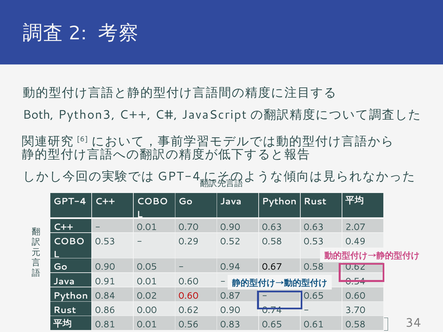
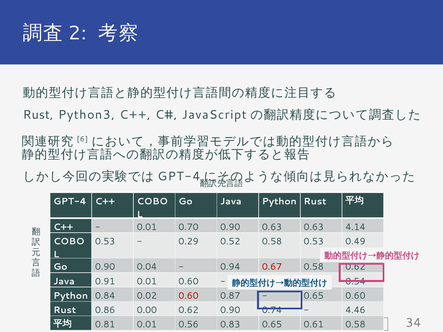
Both: Both -> Rust (38, 115)
2.07: 2.07 -> 4.14 (355, 227)
0.05: 0.05 -> 0.04 (147, 267)
0.67 colour: black -> red (272, 267)
3.70: 3.70 -> 4.46 (355, 310)
